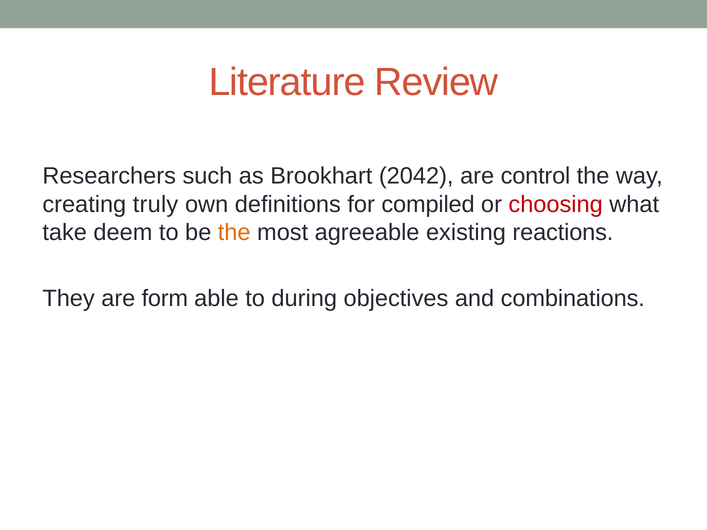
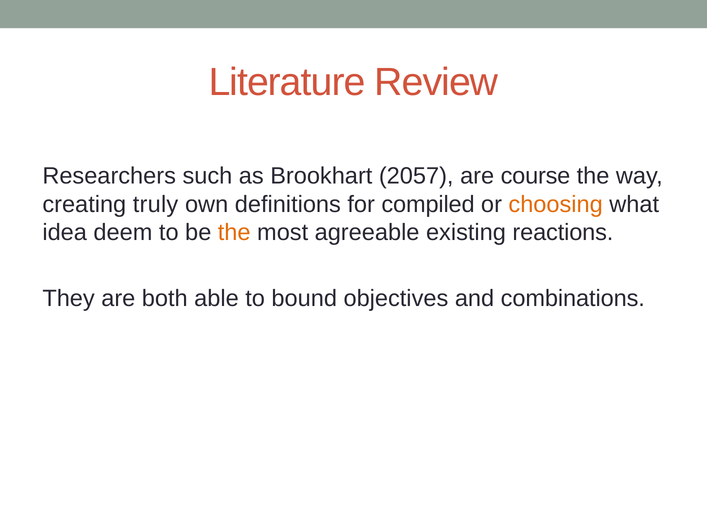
2042: 2042 -> 2057 (416, 176)
control: control -> course (536, 176)
choosing colour: red -> orange (556, 204)
take: take -> idea (65, 233)
form: form -> both (165, 299)
during: during -> bound (304, 299)
